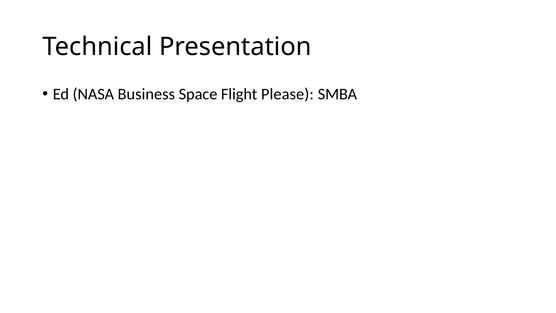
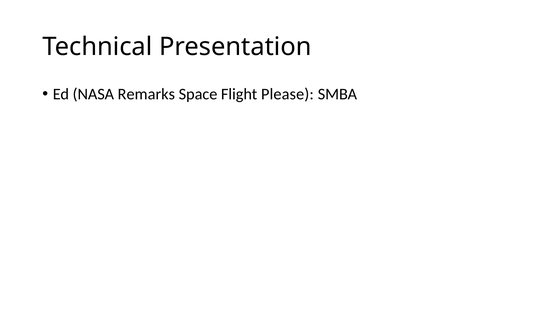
Business: Business -> Remarks (146, 94)
